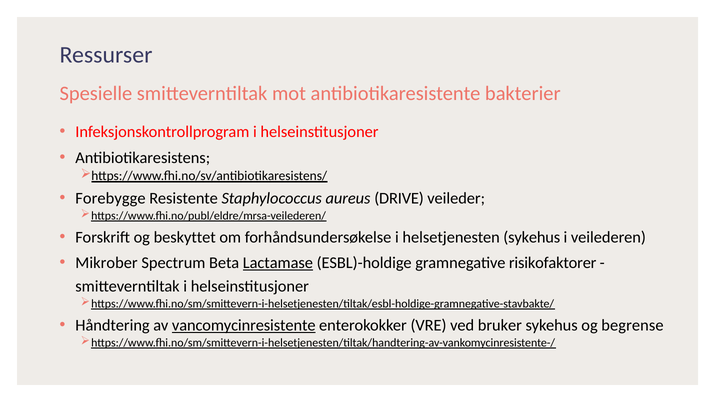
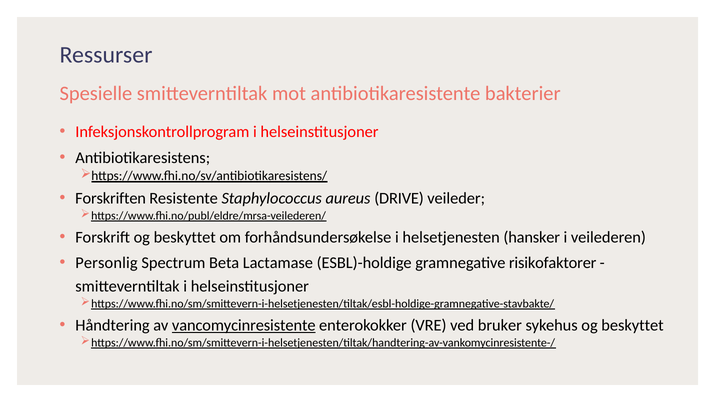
Forebygge: Forebygge -> Forskriften (111, 198)
helsetjenesten sykehus: sykehus -> hansker (532, 237)
Mikrober: Mikrober -> Personlig (106, 263)
Lactamase underline: present -> none (278, 263)
sykehus og begrense: begrense -> beskyttet (633, 325)
